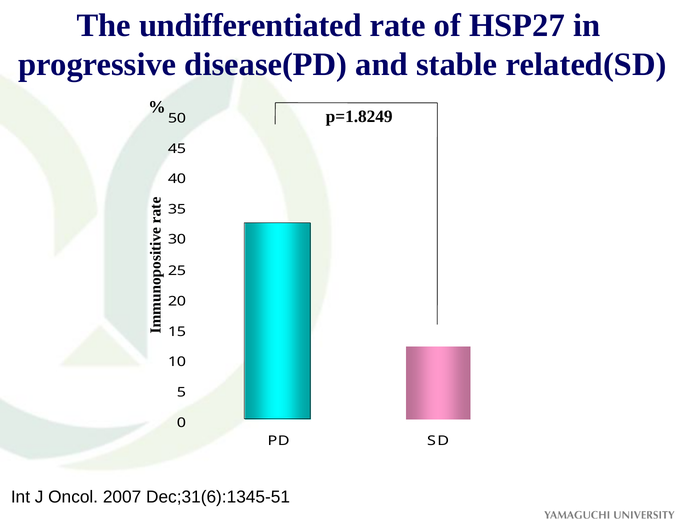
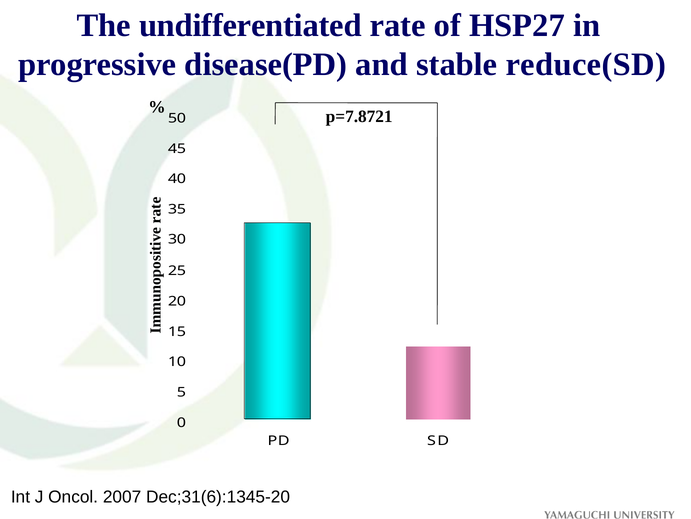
related(SD: related(SD -> reduce(SD (586, 64)
p=1.8249: p=1.8249 -> p=7.8721 (359, 117)
Dec;31(6):1345-51: Dec;31(6):1345-51 -> Dec;31(6):1345-20 (218, 497)
